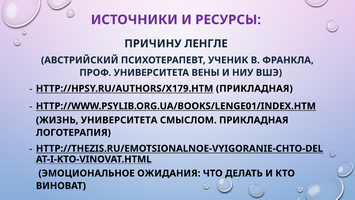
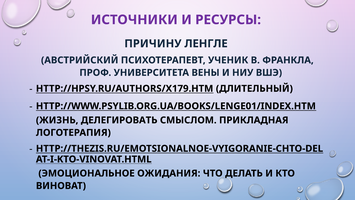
HTTP://HPSY.RU/AUTHORS/X179.HTM ПРИКЛАДНАЯ: ПРИКЛАДНАЯ -> ДЛИТЕЛЬНЫЙ (254, 88)
ЖИЗНЬ УНИВЕРСИТЕТА: УНИВЕРСИТЕТА -> ДЕЛЕГИРОВАТЬ (119, 120)
